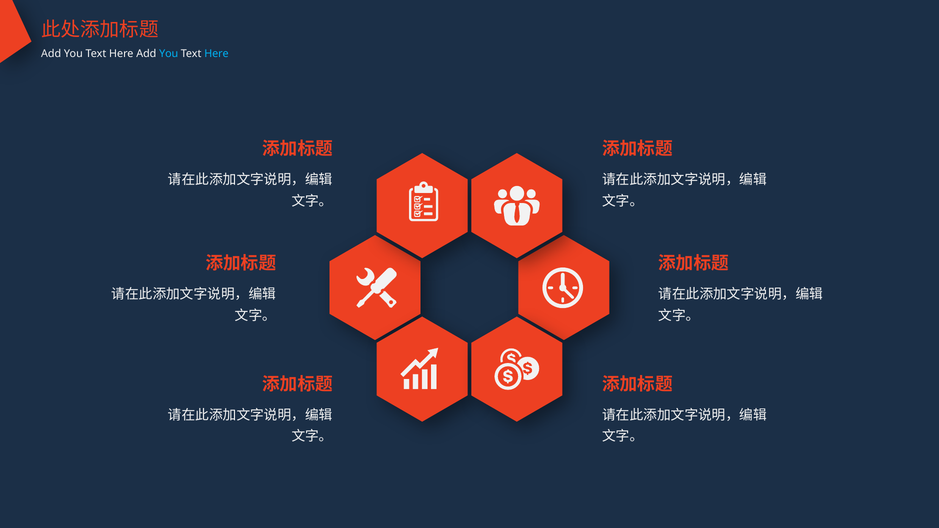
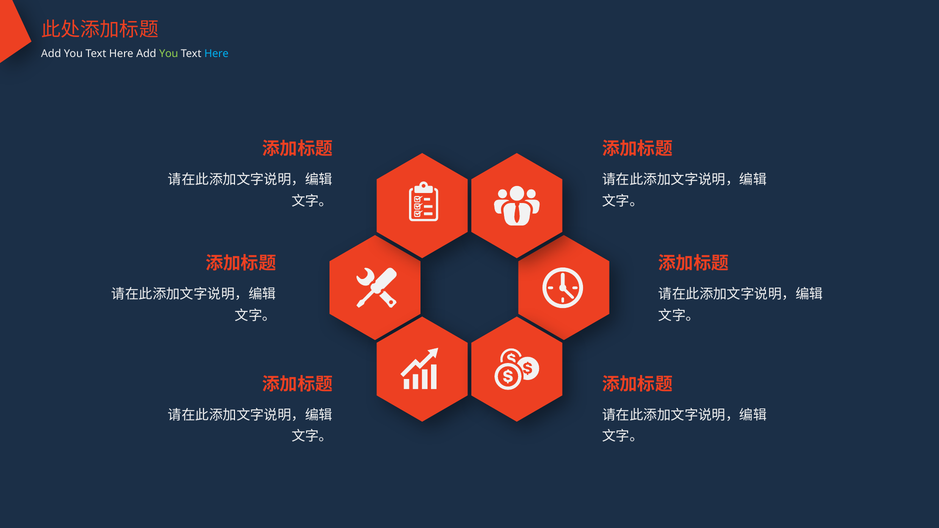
You colour: light blue -> light green (169, 54)
